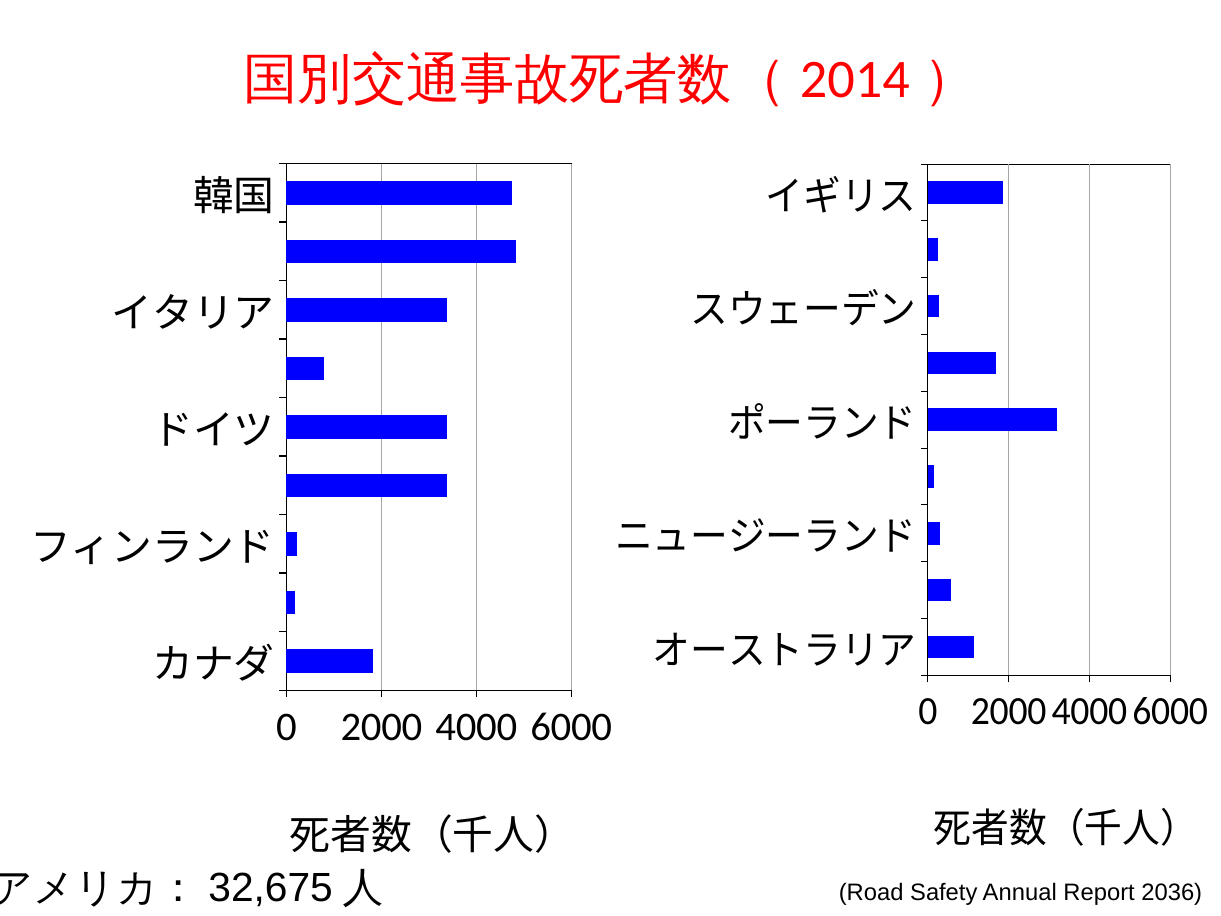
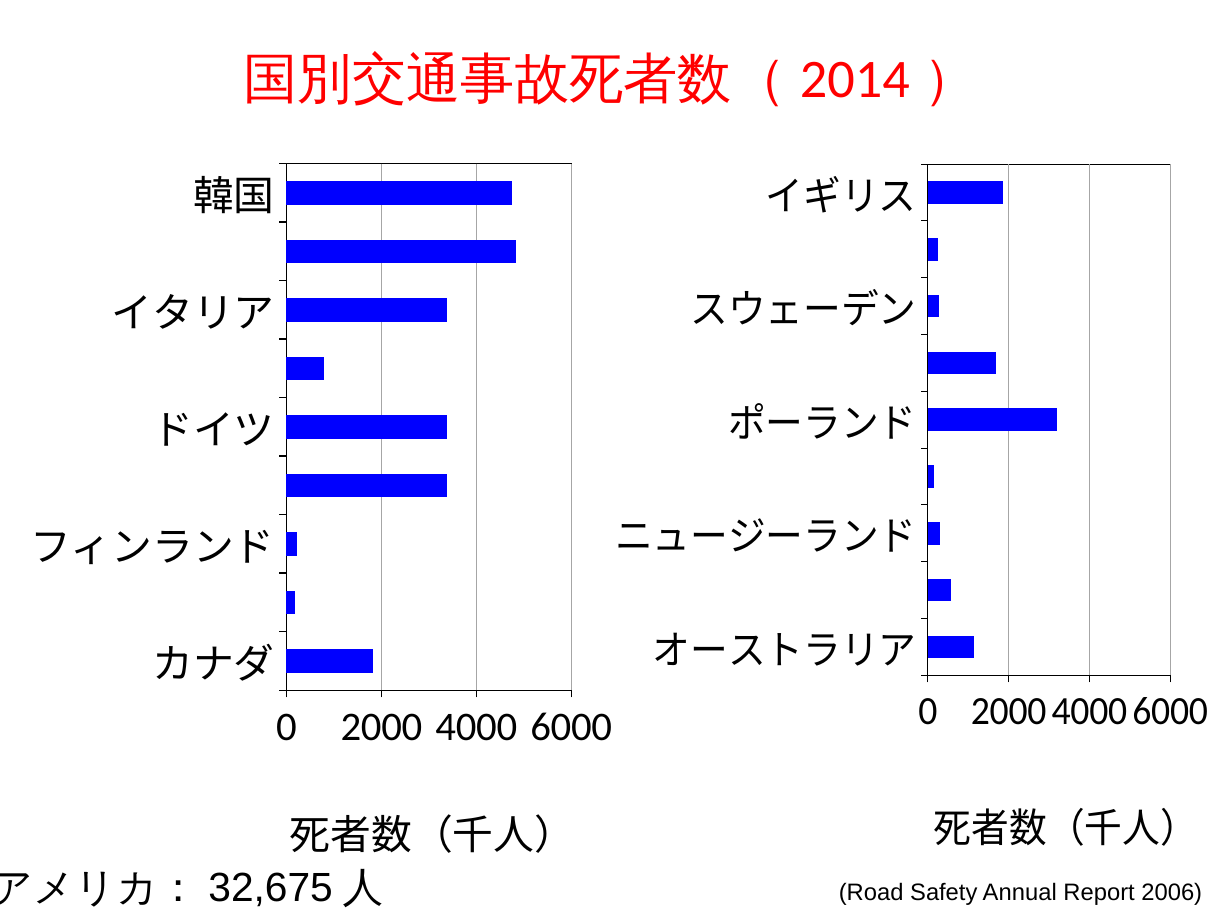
2036: 2036 -> 2006 (1172, 892)
